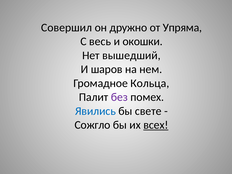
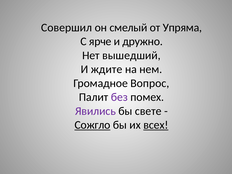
дружно: дружно -> смелый (128, 28)
весь: весь -> ярче (100, 41)
окошки: окошки -> дружно (143, 41)
шаров: шаров -> ждите (107, 69)
Кольца: Кольца -> Вопрос (150, 83)
Явились colour: blue -> purple (95, 111)
Сожгло underline: none -> present (92, 125)
